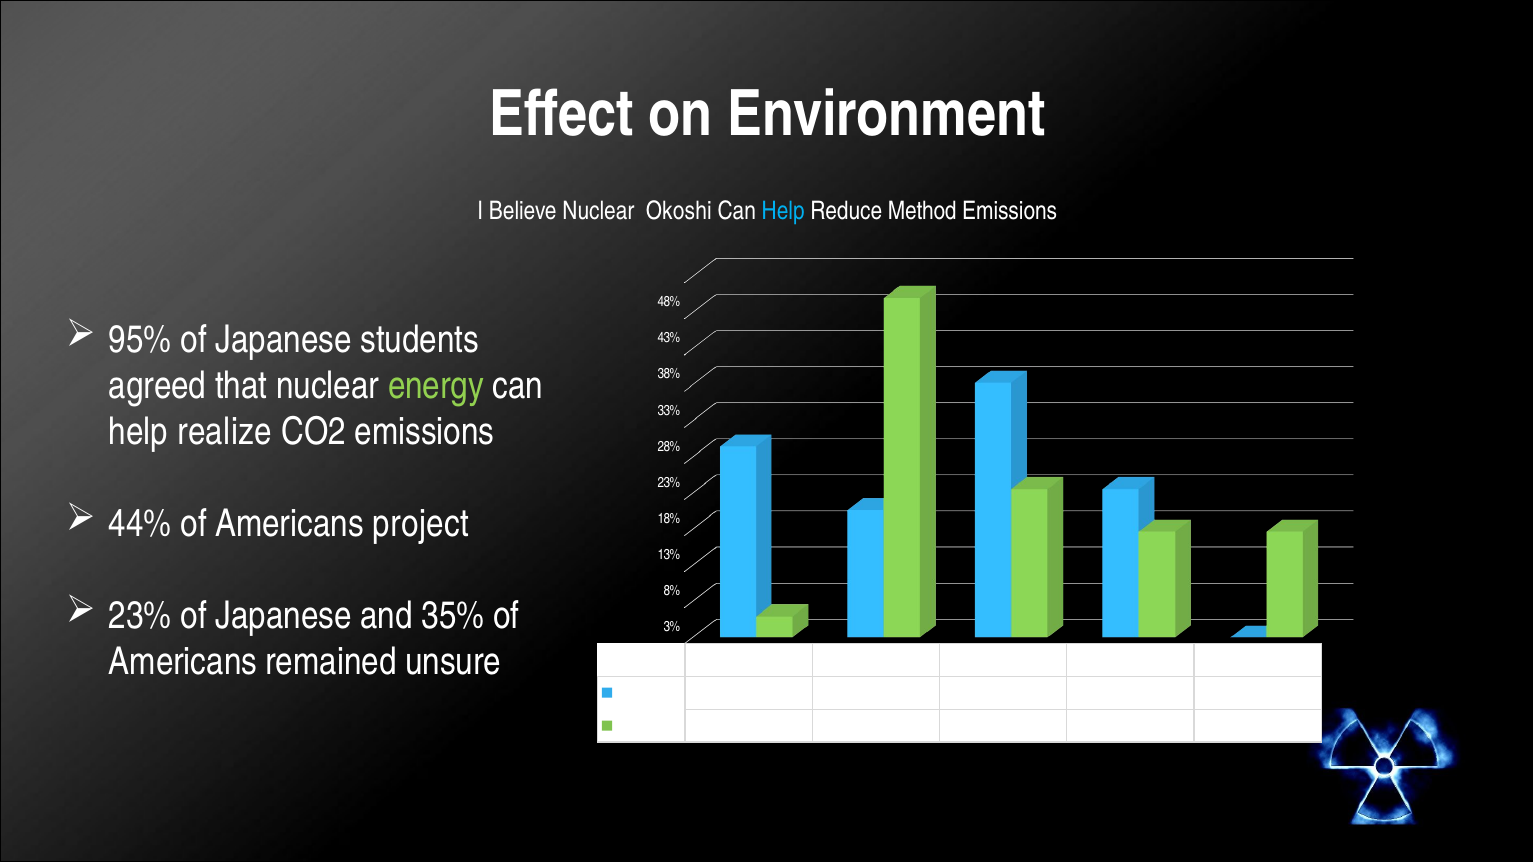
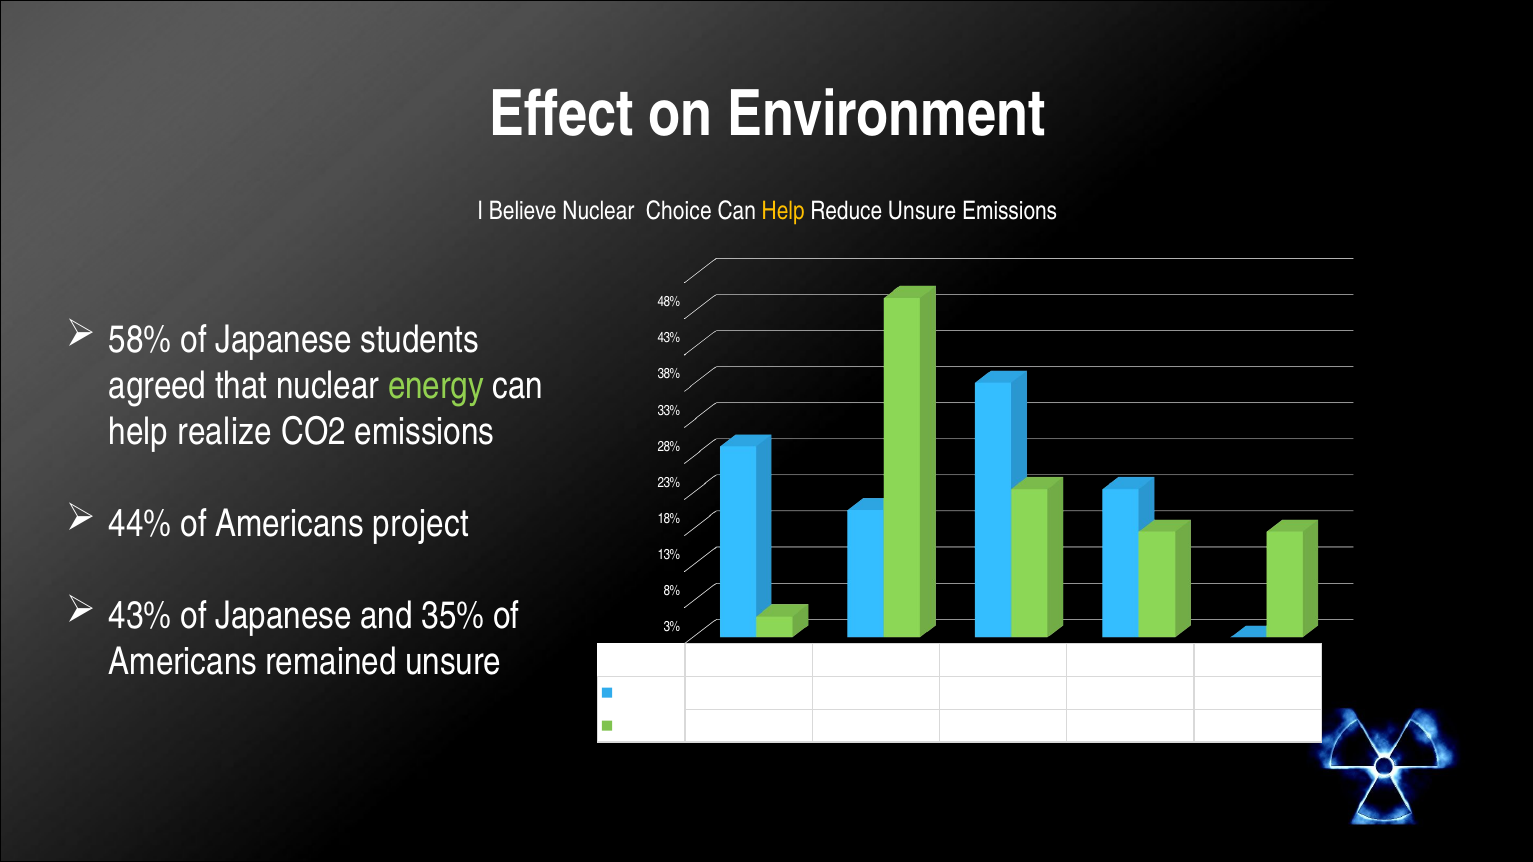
Okoshi: Okoshi -> Choice (679, 211)
Help colour: light blue -> yellow (783, 211)
Reduce Method: Method -> Unsure (922, 211)
95%: 95% -> 58% (140, 340)
23%: 23% -> 43% (140, 616)
